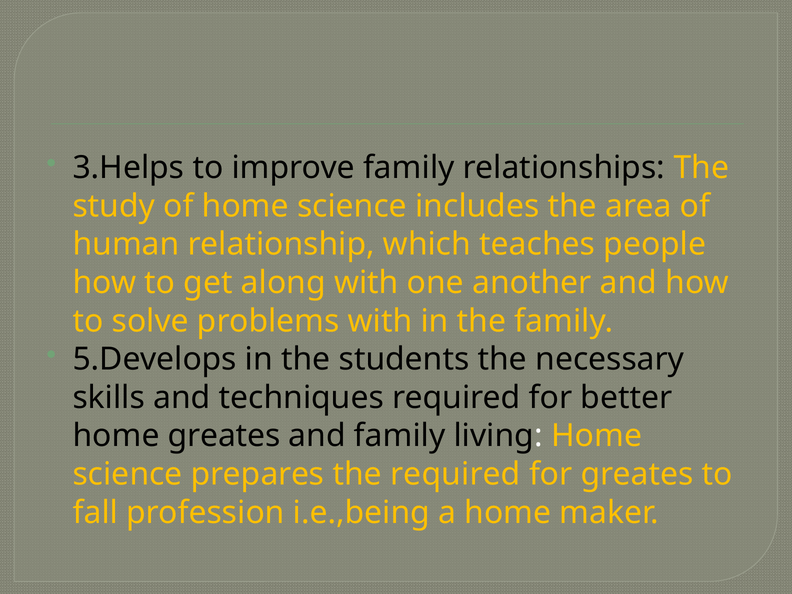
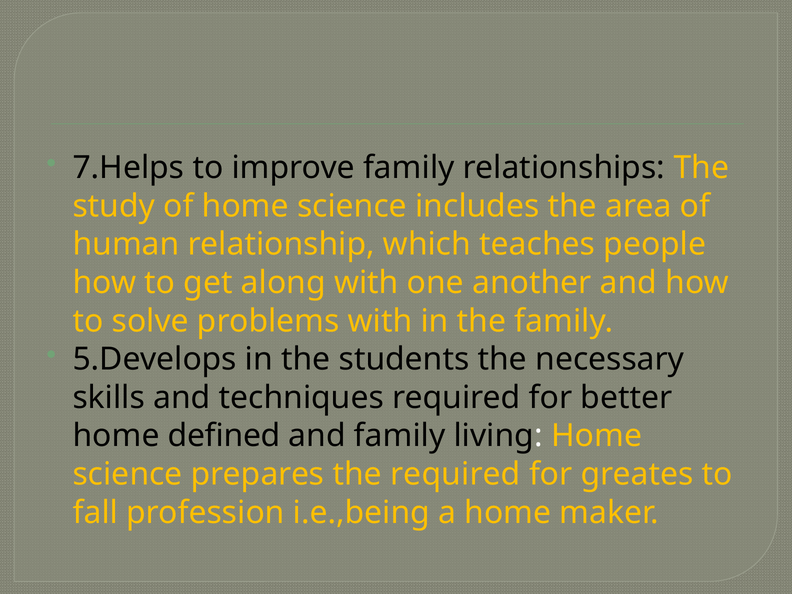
3.Helps: 3.Helps -> 7.Helps (128, 168)
home greates: greates -> defined (224, 436)
